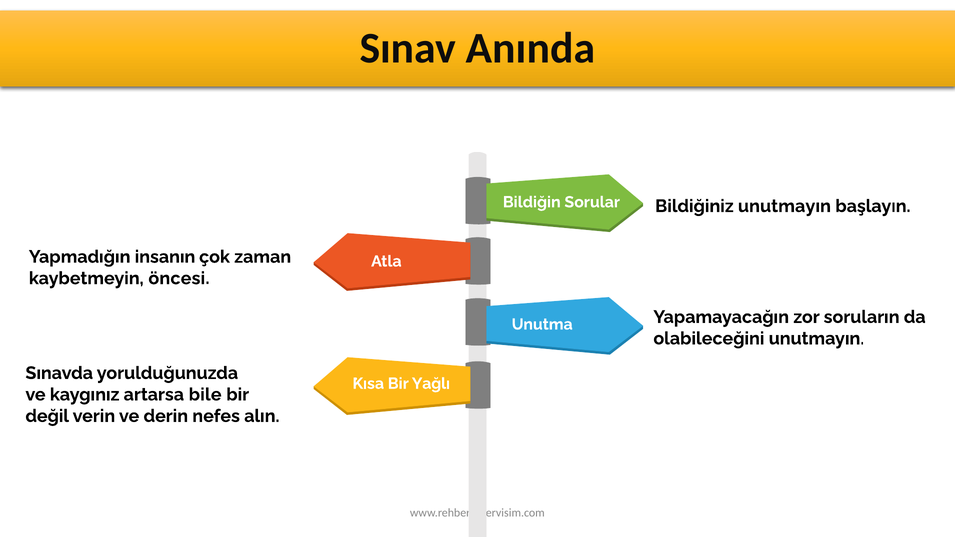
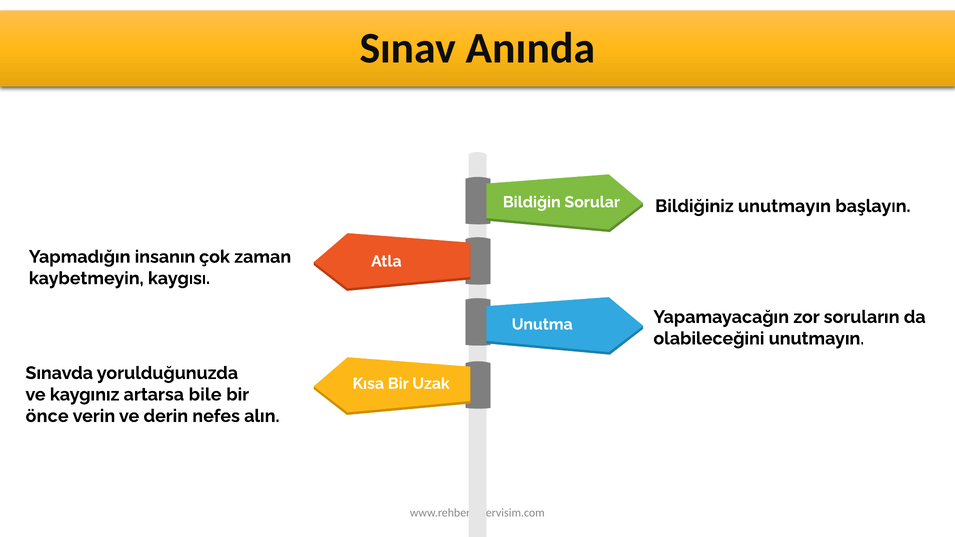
öncesi: öncesi -> kaygısı (179, 278)
Yağlı: Yağlı -> Uzak (431, 384)
değil: değil -> önce (47, 416)
